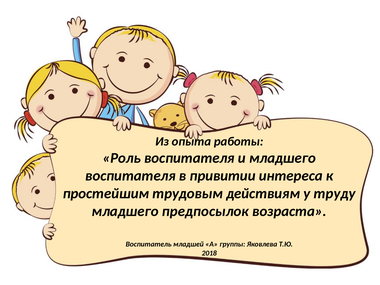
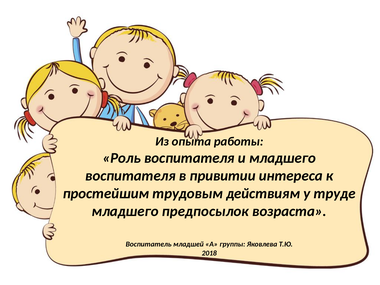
труду: труду -> труде (335, 193)
